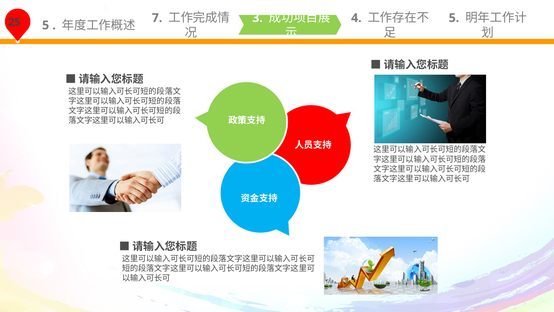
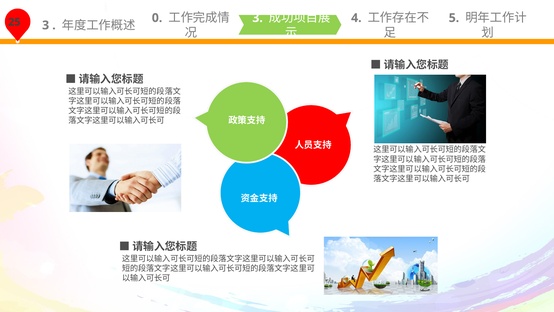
5: 5 -> 3 (46, 25)
7: 7 -> 0 (157, 18)
